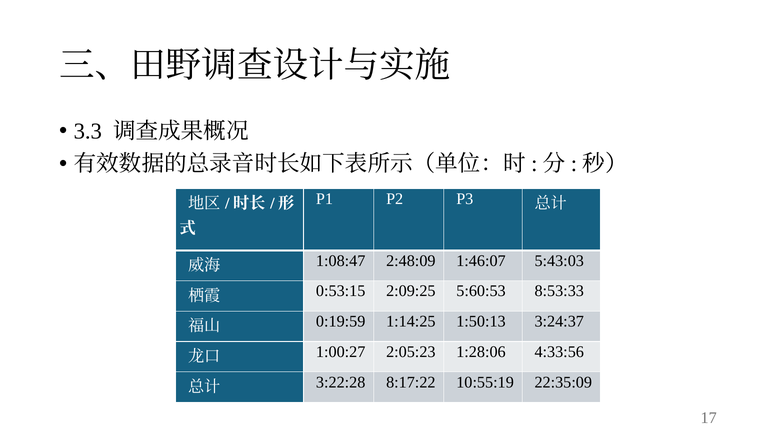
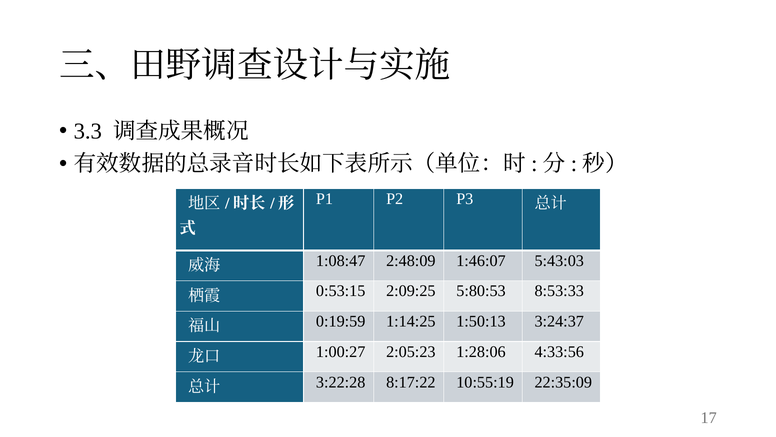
5:60:53: 5:60:53 -> 5:80:53 (481, 291)
